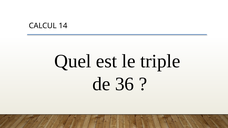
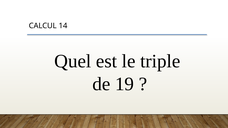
36: 36 -> 19 (124, 84)
